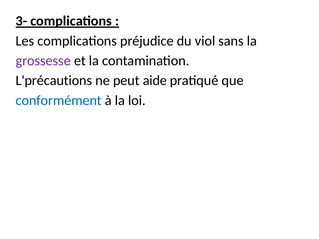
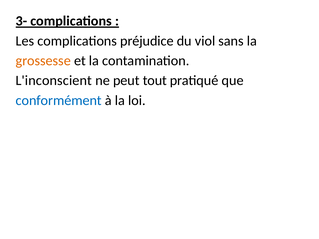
grossesse colour: purple -> orange (43, 61)
L'précautions: L'précautions -> L'inconscient (54, 81)
aide: aide -> tout (155, 81)
